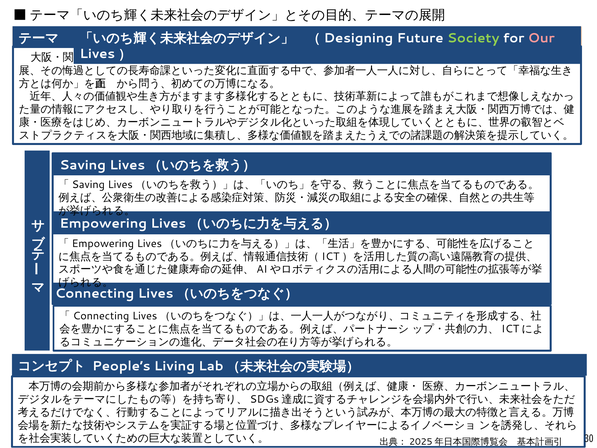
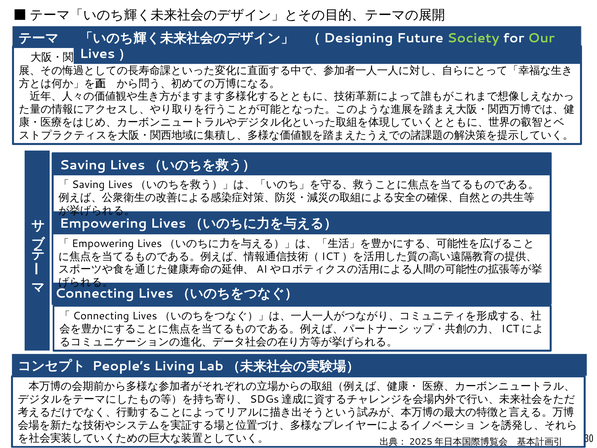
Our colour: pink -> light green (541, 38)
